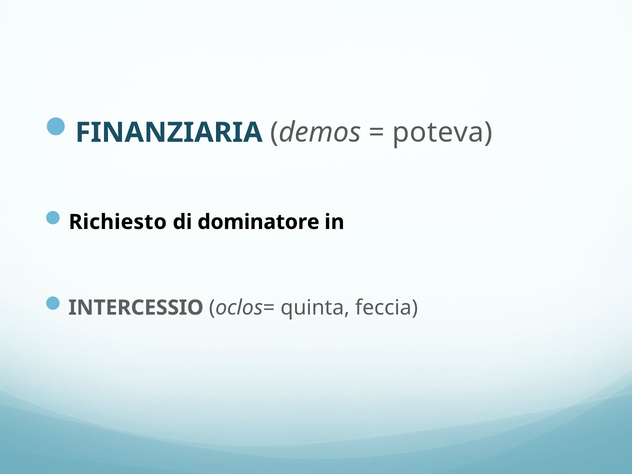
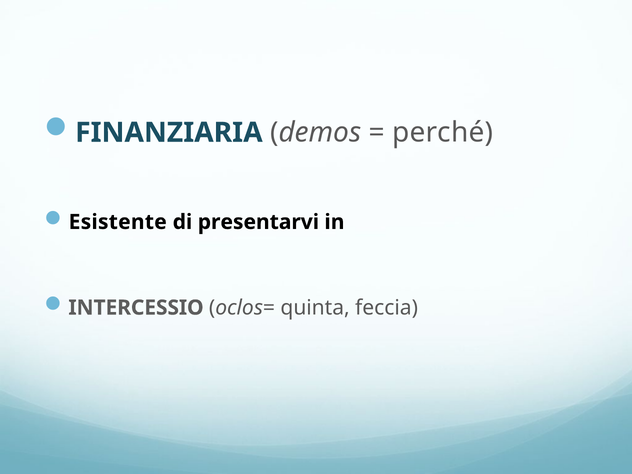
poteva: poteva -> perché (443, 133)
Richiesto: Richiesto -> Esistente (118, 222)
dominatore: dominatore -> presentarvi (258, 222)
